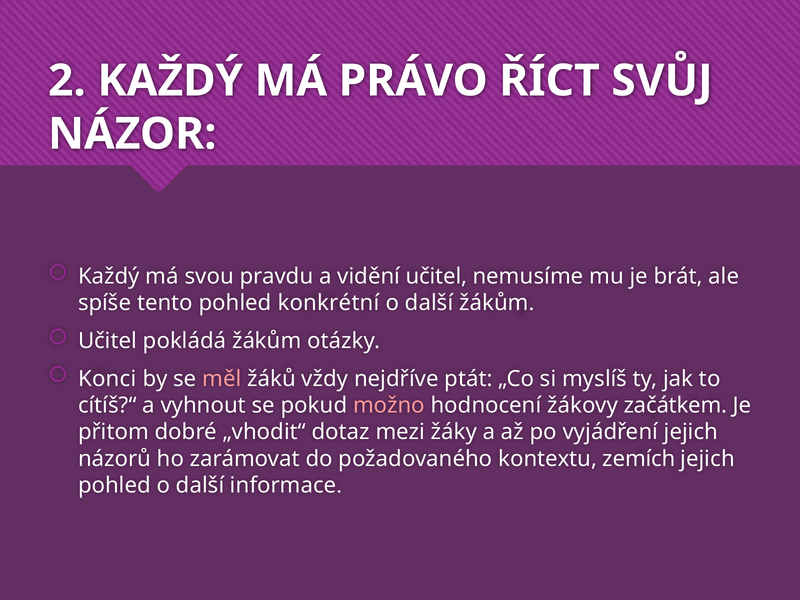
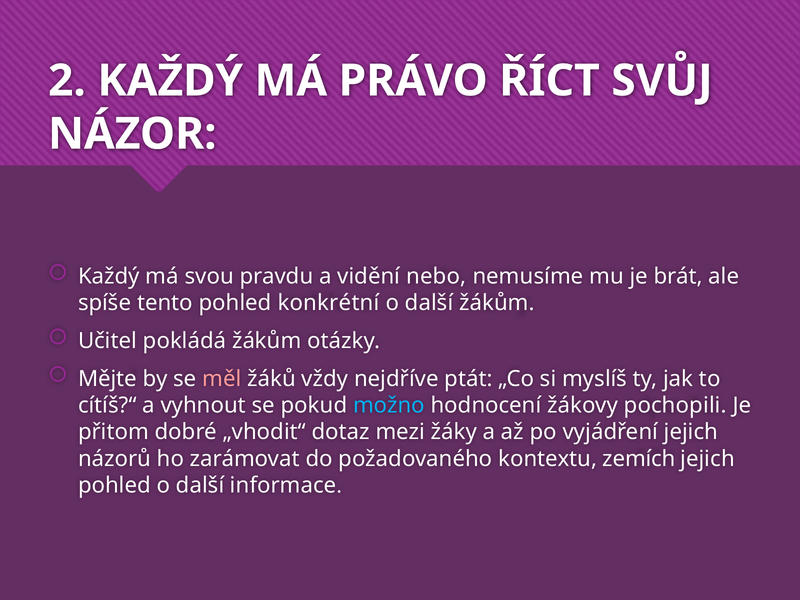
vidění učitel: učitel -> nebo (436, 276)
Konci: Konci -> Mějte (107, 379)
možno colour: pink -> light blue (389, 405)
začátkem: začátkem -> pochopili (675, 405)
